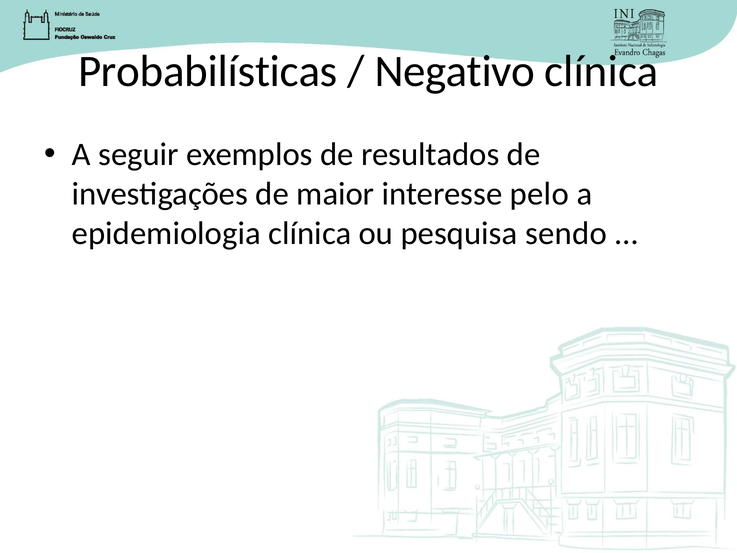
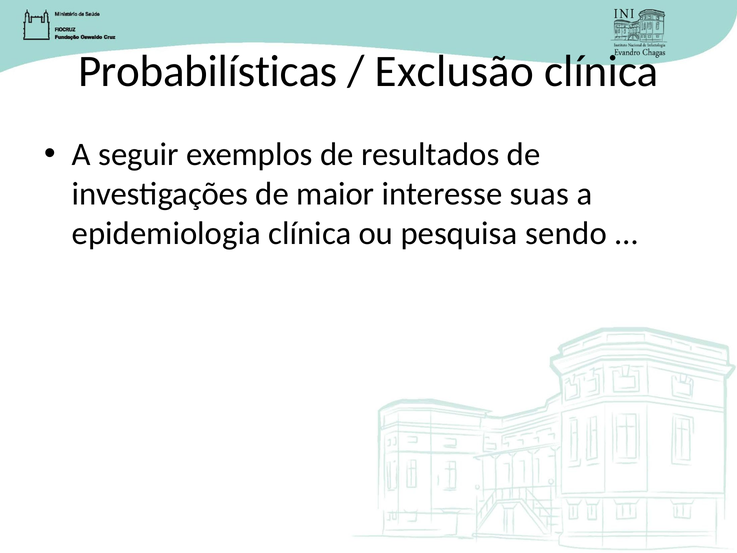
Negativo: Negativo -> Exclusão (454, 71)
pelo: pelo -> suas (539, 194)
